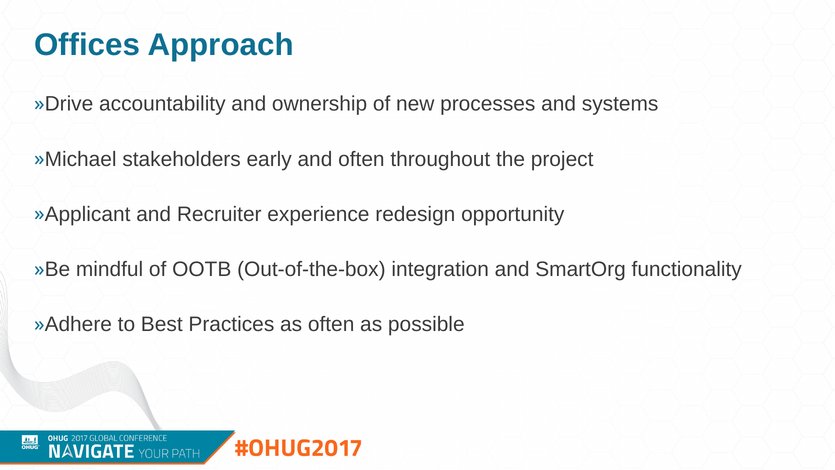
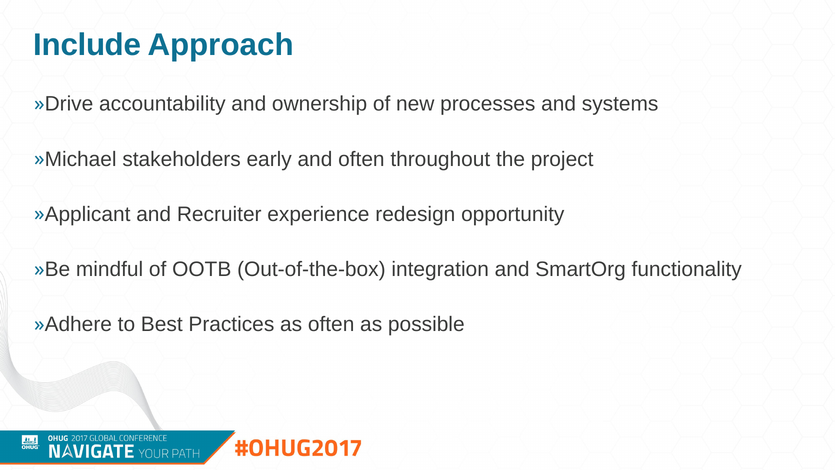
Offices: Offices -> Include (87, 45)
